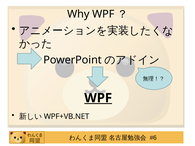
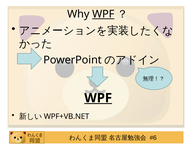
WPF underline: none -> present (103, 14)
